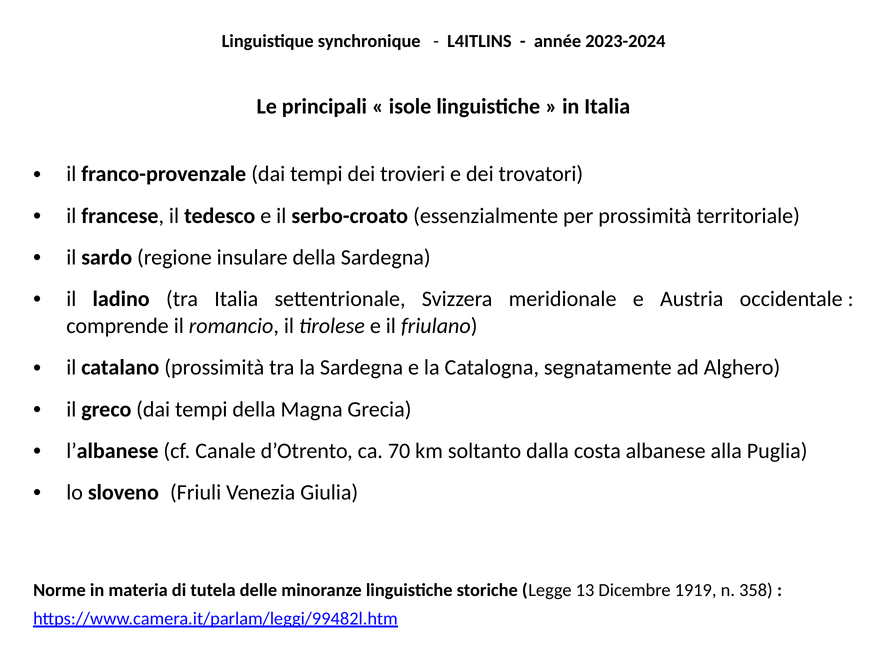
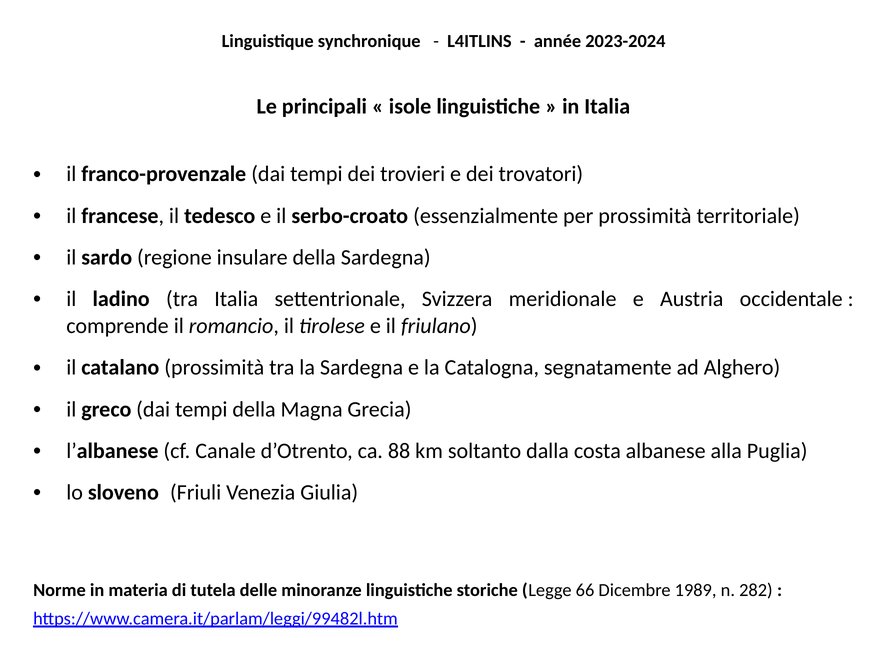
70: 70 -> 88 (399, 451)
13: 13 -> 66 (585, 591)
1919: 1919 -> 1989 (696, 591)
358: 358 -> 282 (756, 591)
